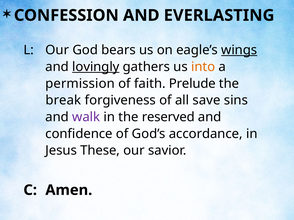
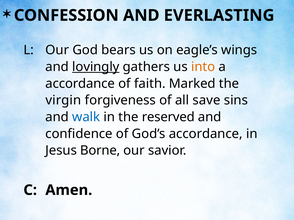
wings underline: present -> none (239, 50)
permission: permission -> accordance (80, 84)
Prelude: Prelude -> Marked (192, 84)
break: break -> virgin (63, 100)
walk colour: purple -> blue (86, 117)
These: These -> Borne (100, 151)
